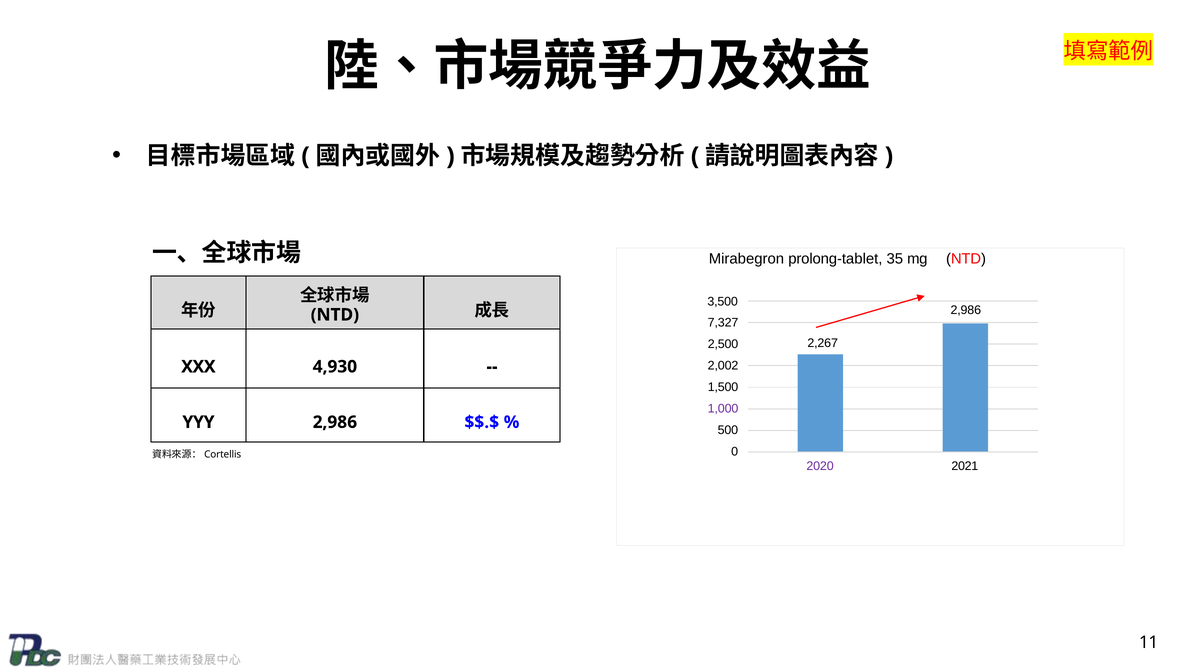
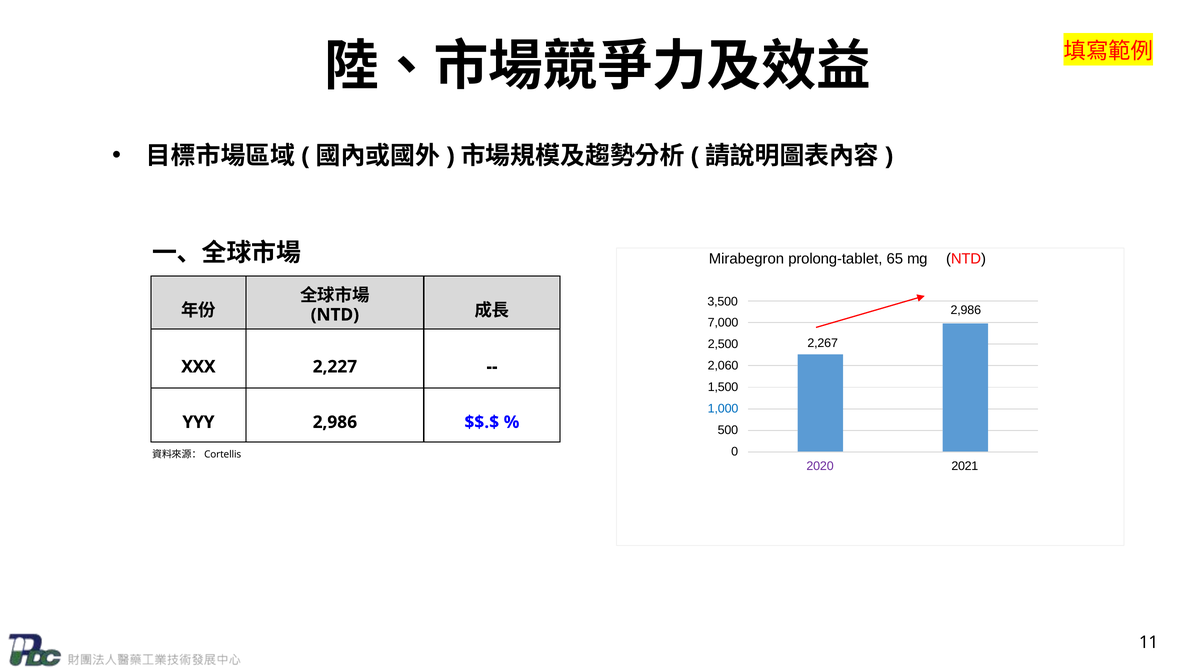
35: 35 -> 65 (895, 259)
7,327: 7,327 -> 7,000 (723, 322)
2,002: 2,002 -> 2,060 (723, 365)
4,930: 4,930 -> 2,227 (335, 366)
1,000 colour: purple -> blue (723, 408)
